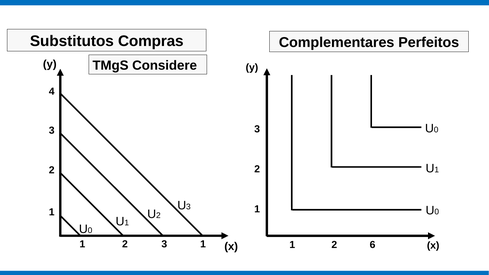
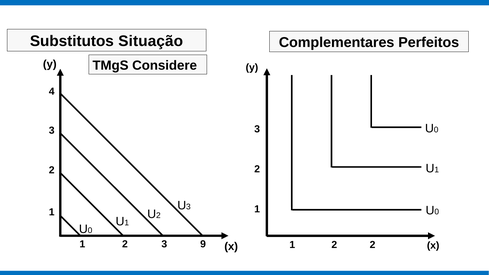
Compras: Compras -> Situação (151, 41)
3 1: 1 -> 9 (203, 244)
2 6: 6 -> 2 (373, 245)
